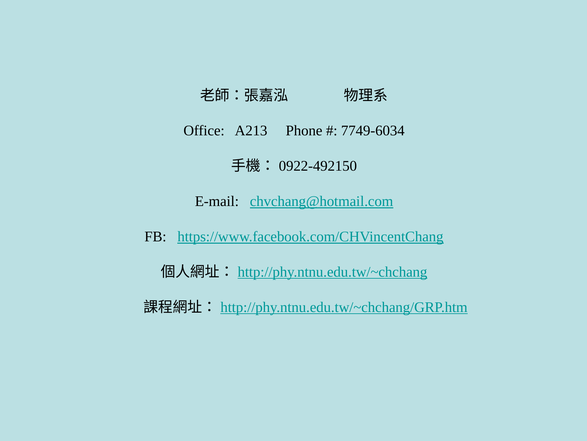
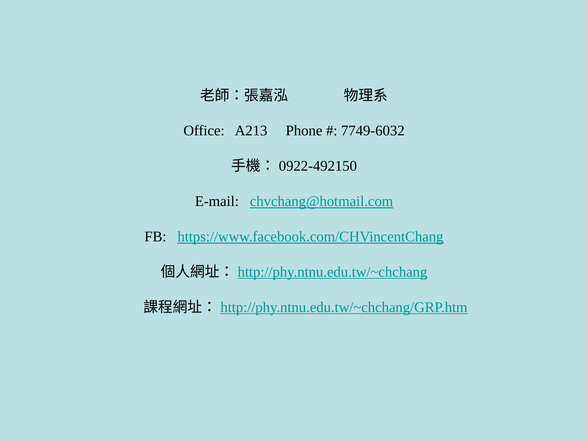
7749-6034: 7749-6034 -> 7749-6032 (373, 131)
